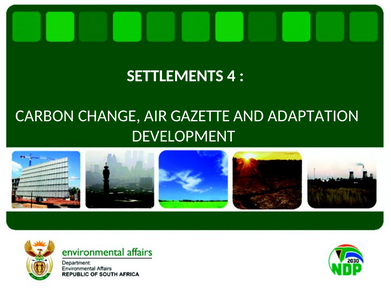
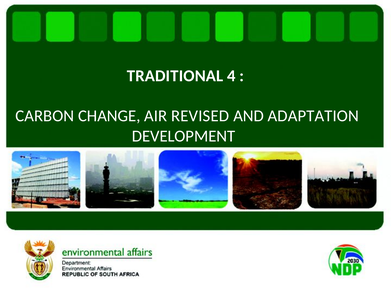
SETTLEMENTS: SETTLEMENTS -> TRADITIONAL (175, 76)
GAZETTE: GAZETTE -> REVISED (200, 116)
